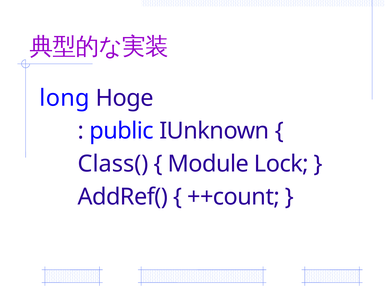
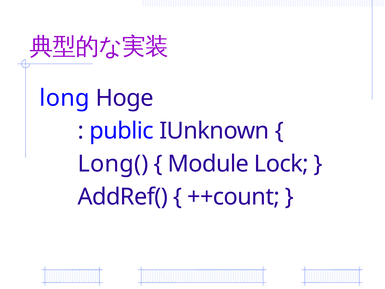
Class(: Class( -> Long( (113, 164)
